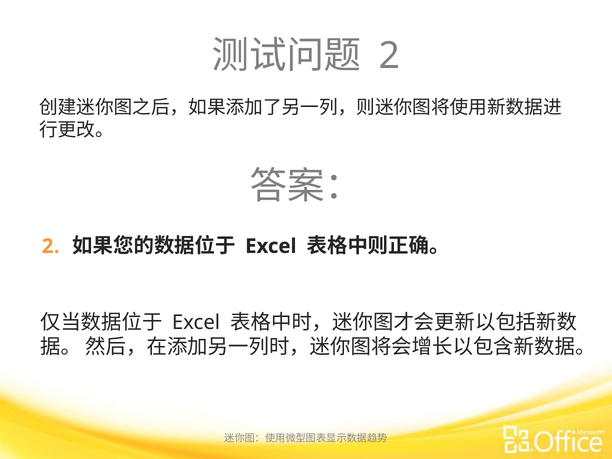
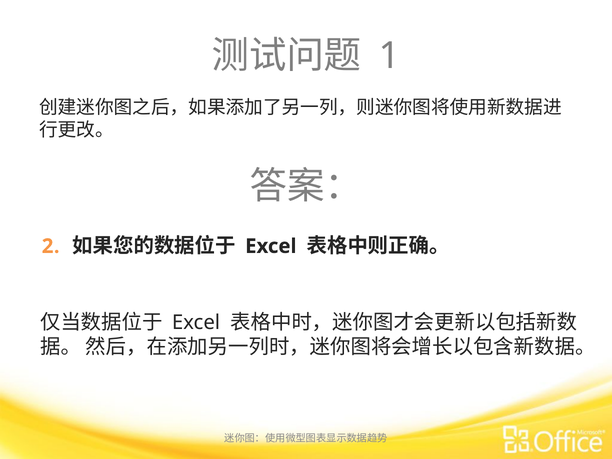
2: 2 -> 1 (390, 56)
